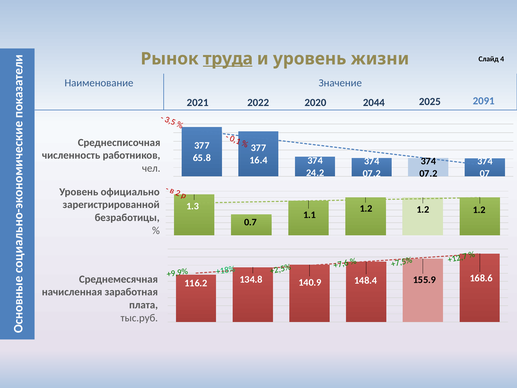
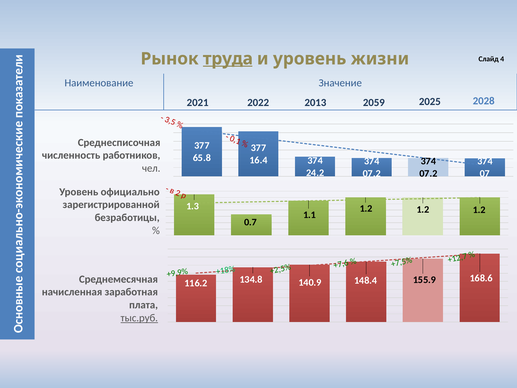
2091: 2091 -> 2028 (484, 101)
2020: 2020 -> 2013 (315, 103)
2044: 2044 -> 2059 (374, 103)
тыс.руб underline: none -> present (139, 318)
